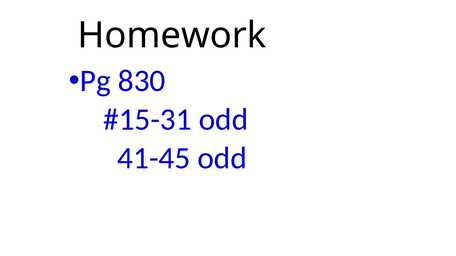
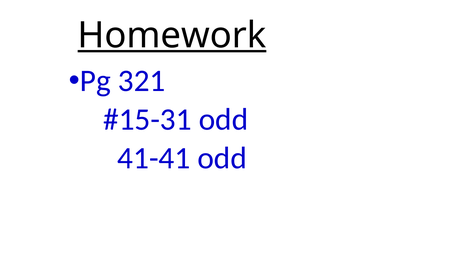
Homework underline: none -> present (172, 35)
830: 830 -> 321 (142, 81)
41-45: 41-45 -> 41-41 (154, 158)
